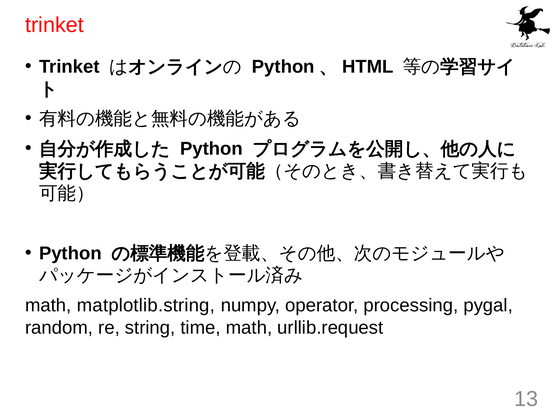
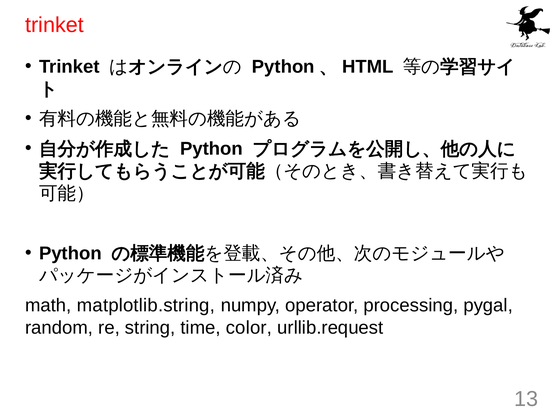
time math: math -> color (249, 328)
